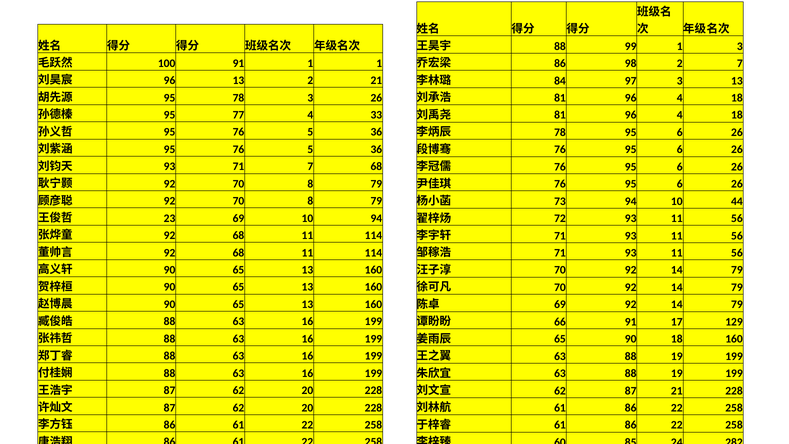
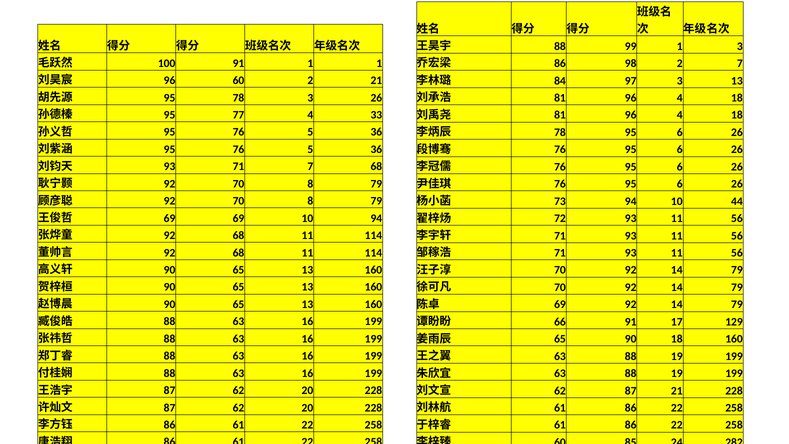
96 13: 13 -> 60 (238, 80)
23: 23 -> 69 (170, 218)
